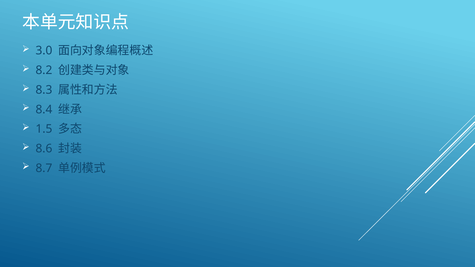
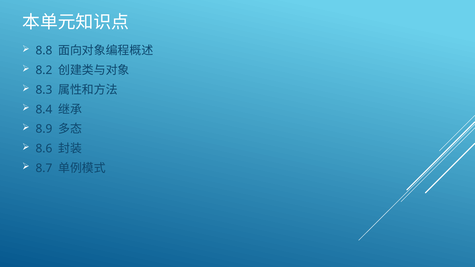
3.0: 3.0 -> 8.8 (44, 51)
1.5: 1.5 -> 8.9 (44, 129)
